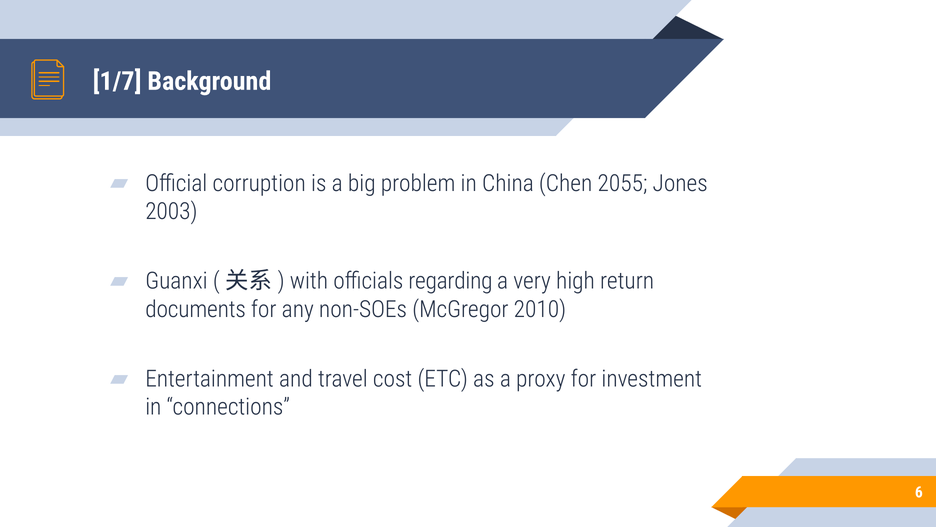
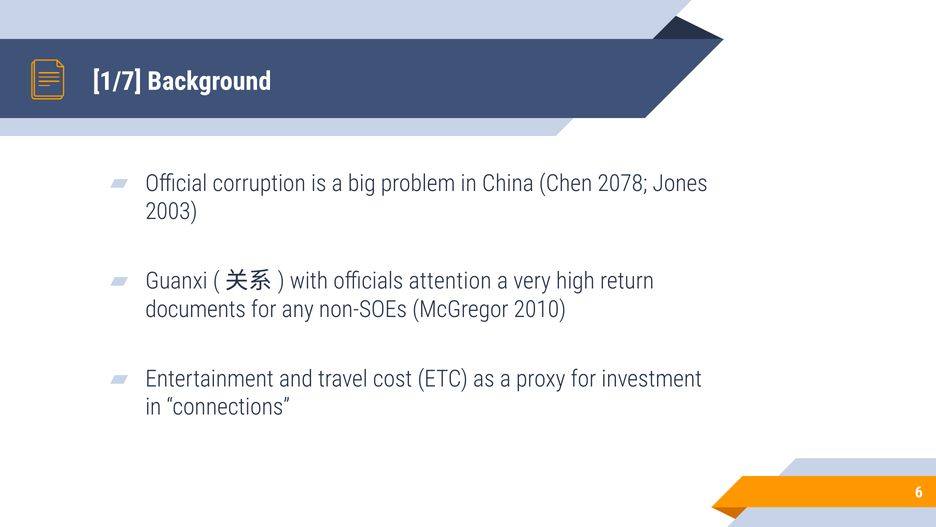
2055: 2055 -> 2078 (622, 183)
regarding: regarding -> attention (450, 281)
